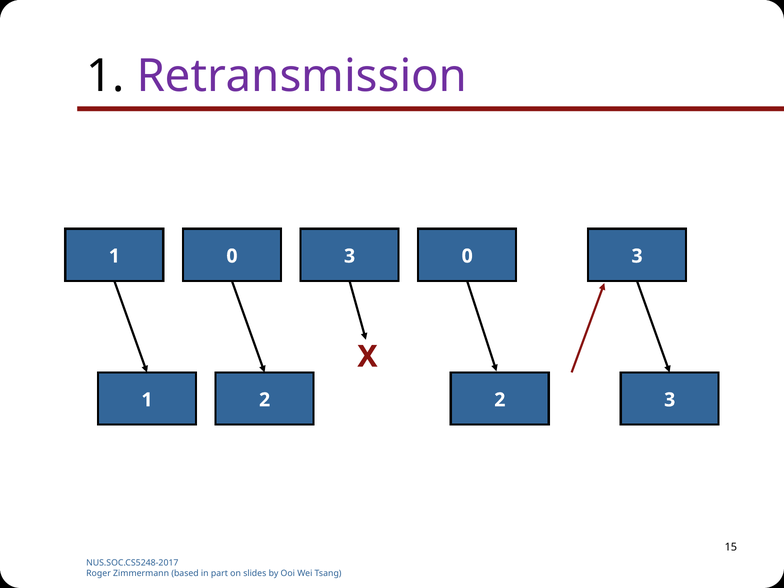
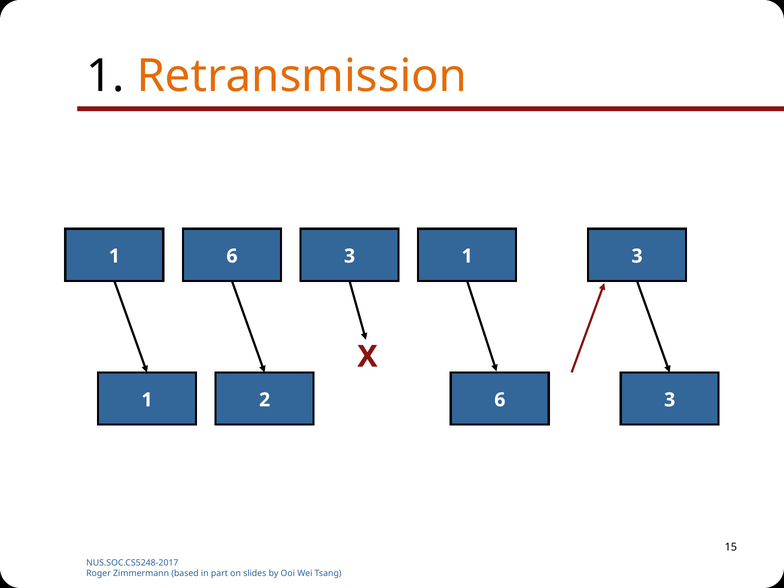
Retransmission colour: purple -> orange (302, 76)
1 0: 0 -> 6 (232, 256)
3 0: 0 -> 1 (467, 256)
2 2: 2 -> 6 (500, 400)
